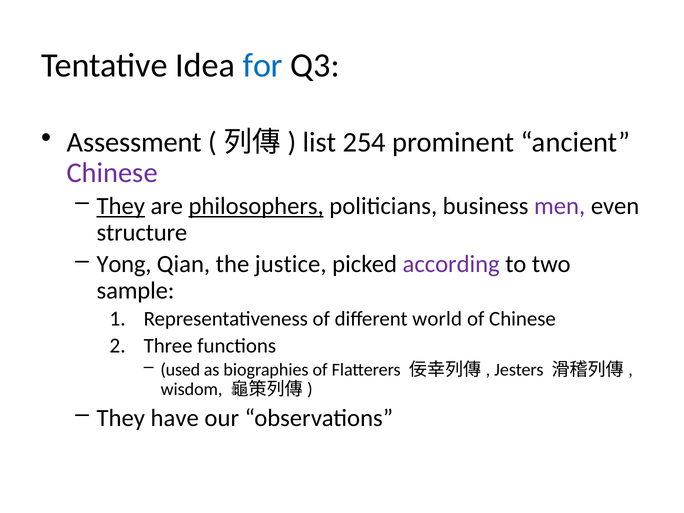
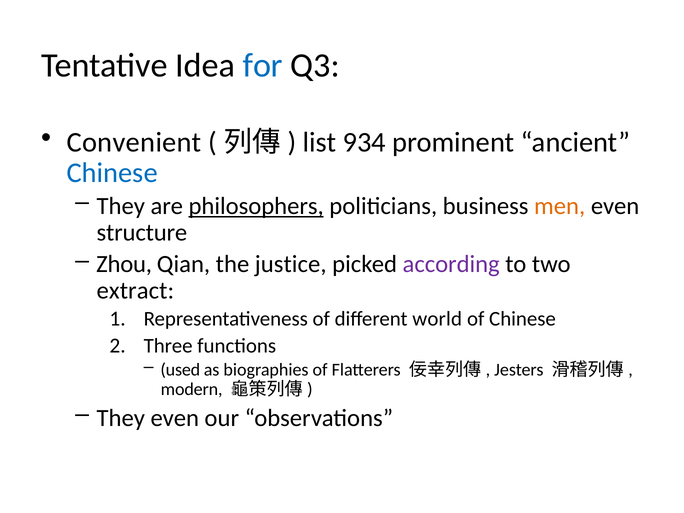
Assessment: Assessment -> Convenient (134, 142)
254: 254 -> 934 (364, 142)
Chinese colour: purple -> blue (112, 173)
They underline: present -> none (121, 206)
men colour: purple -> orange (560, 206)
Yong: Yong -> Zhou (124, 264)
sample: sample -> extract (135, 291)
wisdom: wisdom -> modern (192, 389)
They have: have -> even (175, 418)
